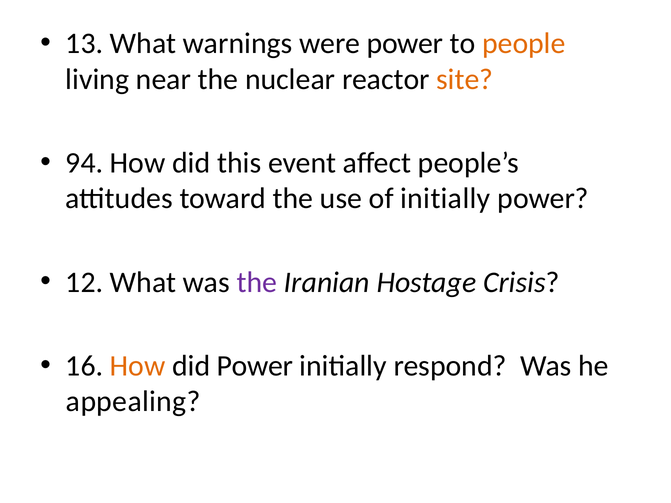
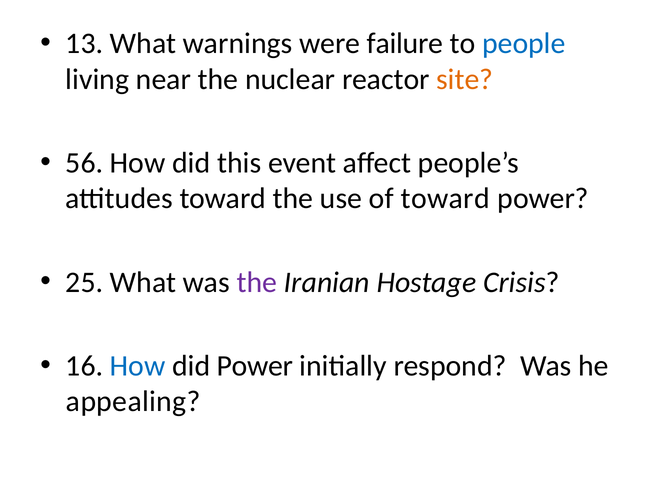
were power: power -> failure (405, 44)
people colour: orange -> blue (524, 44)
94: 94 -> 56 (84, 163)
of initially: initially -> toward (445, 199)
12: 12 -> 25 (84, 282)
How colour: orange -> blue (138, 366)
